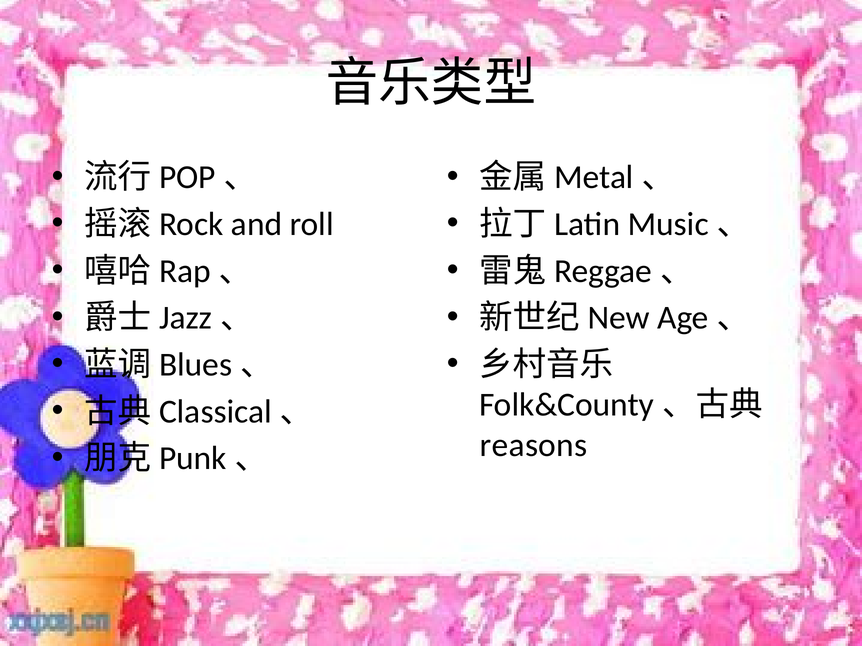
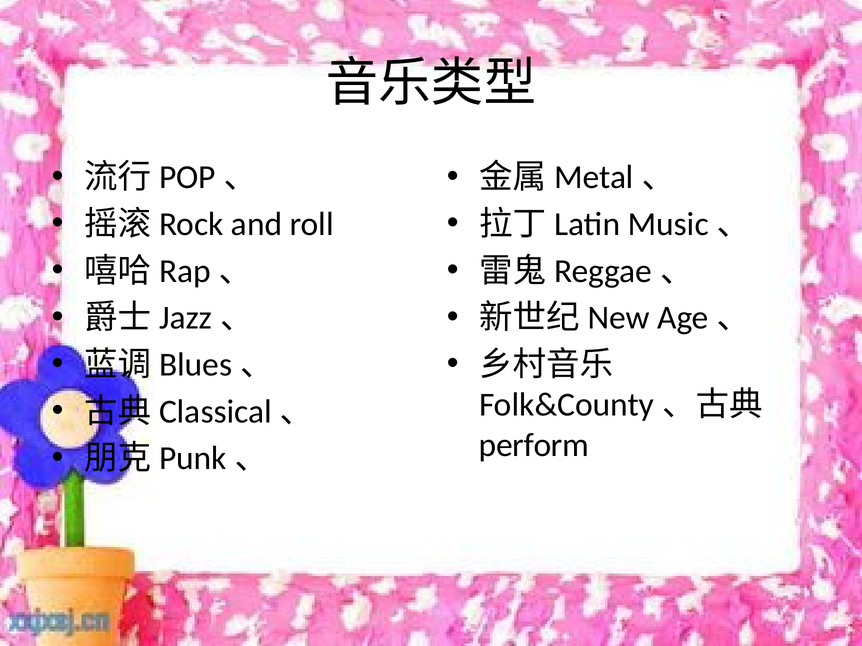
reasons: reasons -> perform (534, 445)
